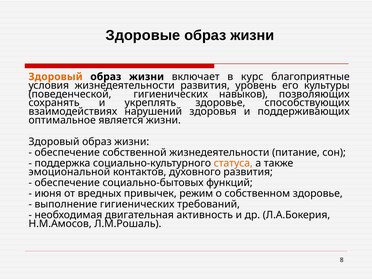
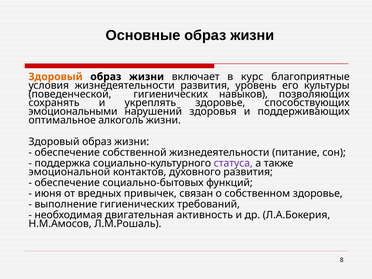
Здоровые: Здоровые -> Основные (143, 35)
взаимодействиях: взаимодействиях -> эмоциональными (73, 111)
является: является -> алкоголь (121, 120)
статуса colour: orange -> purple (233, 163)
режим: режим -> связан (196, 193)
